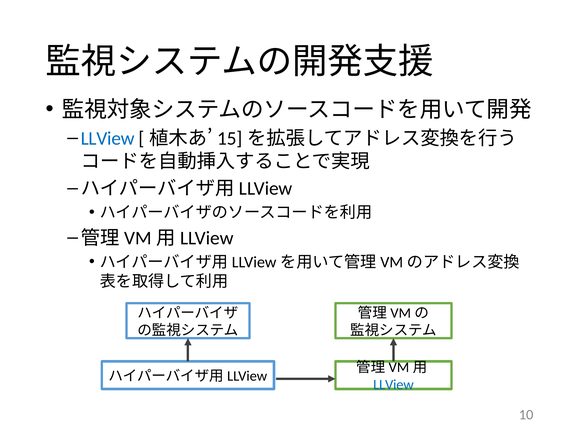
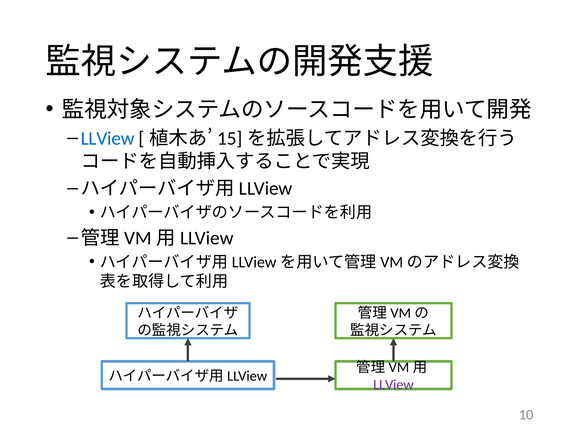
LLView colour: blue -> purple (393, 385)
